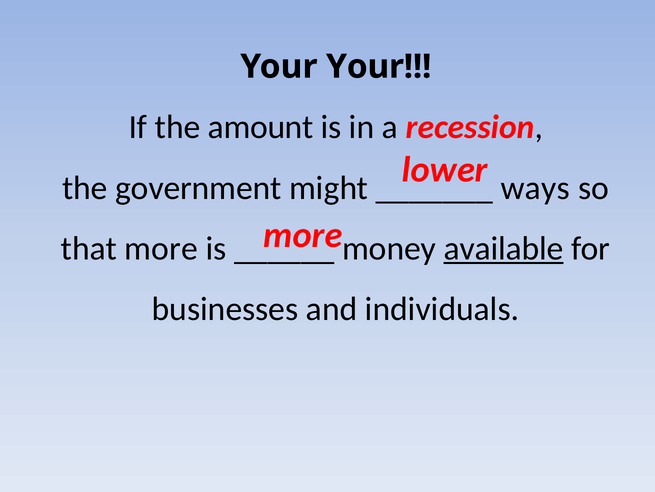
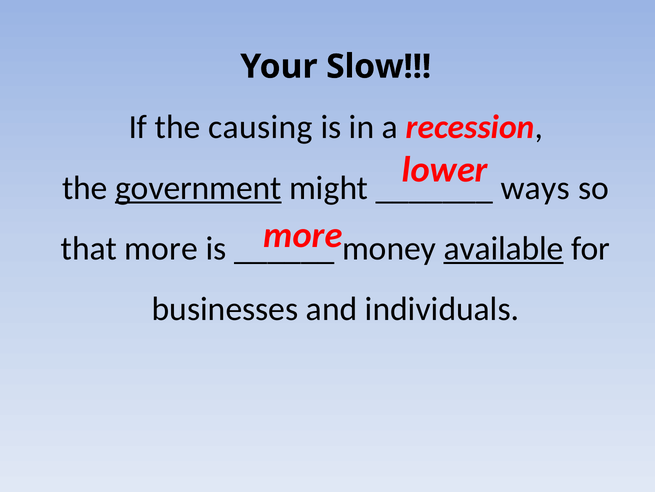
Your Your: Your -> Slow (379, 67)
amount: amount -> causing (260, 127)
government underline: none -> present (198, 188)
